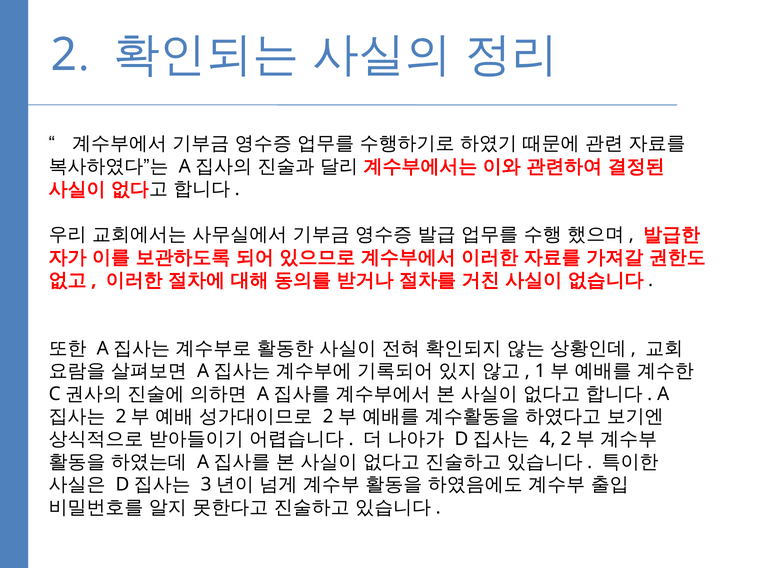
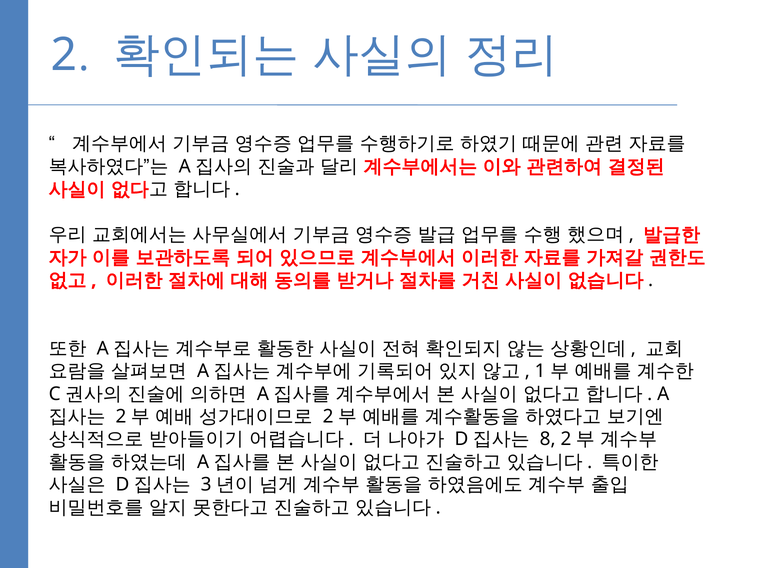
4: 4 -> 8 (548, 439)
